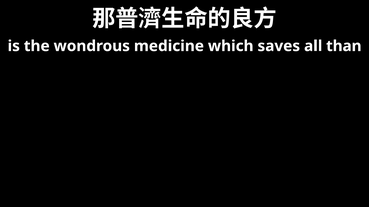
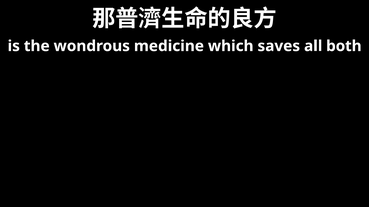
than: than -> both (344, 46)
